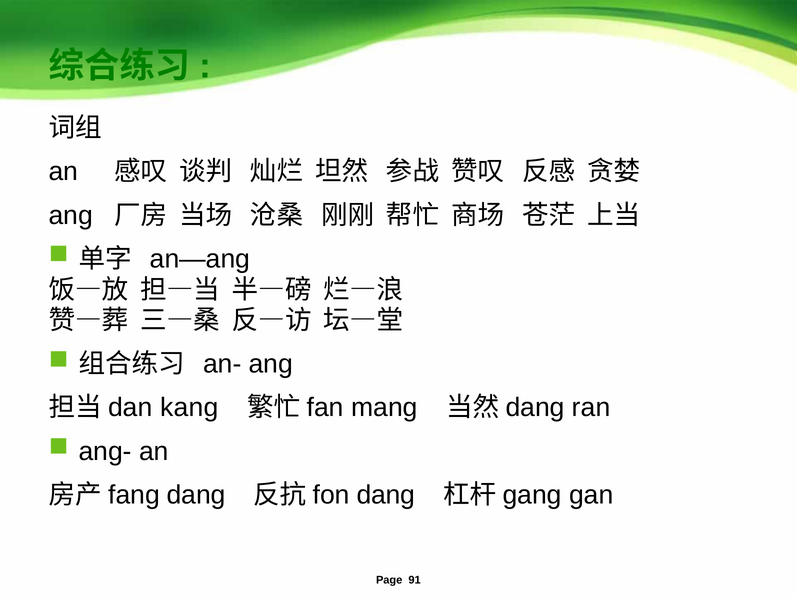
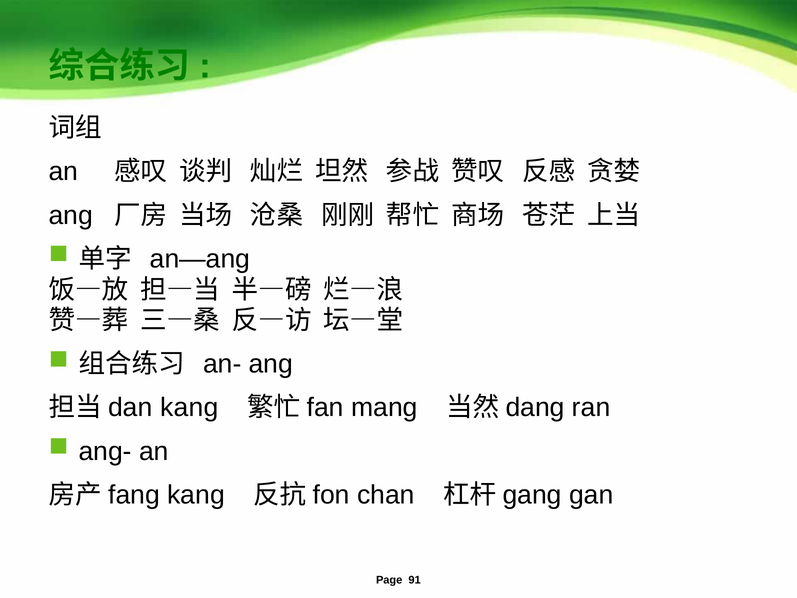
dang: dang -> kang (196, 495)
dang: dang -> chan (386, 495)
